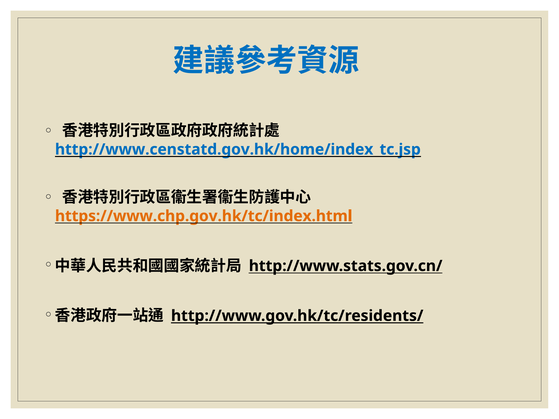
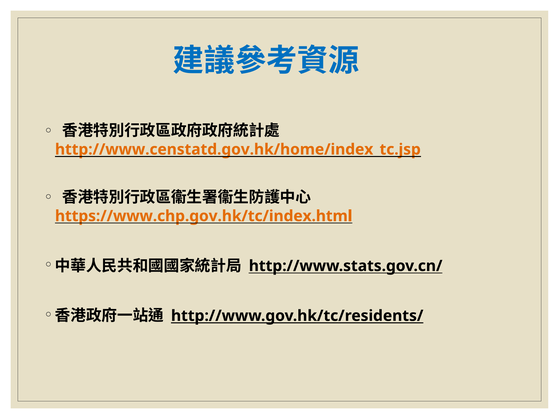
http://www.censtatd.gov.hk/home/index_tc.jsp colour: blue -> orange (238, 150)
